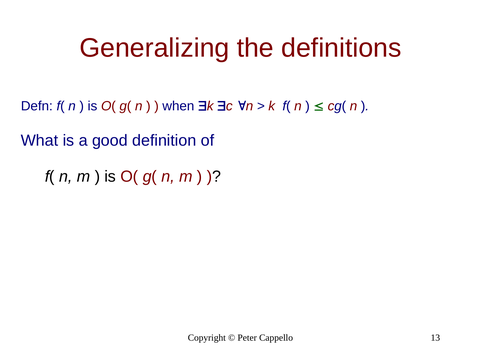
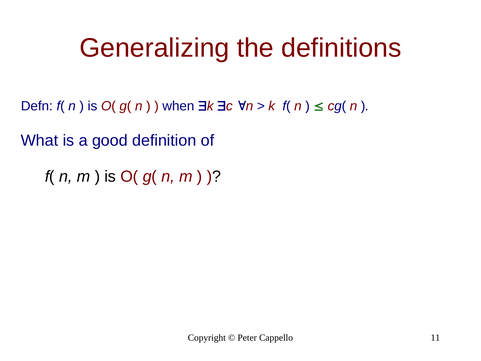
13: 13 -> 11 (435, 337)
